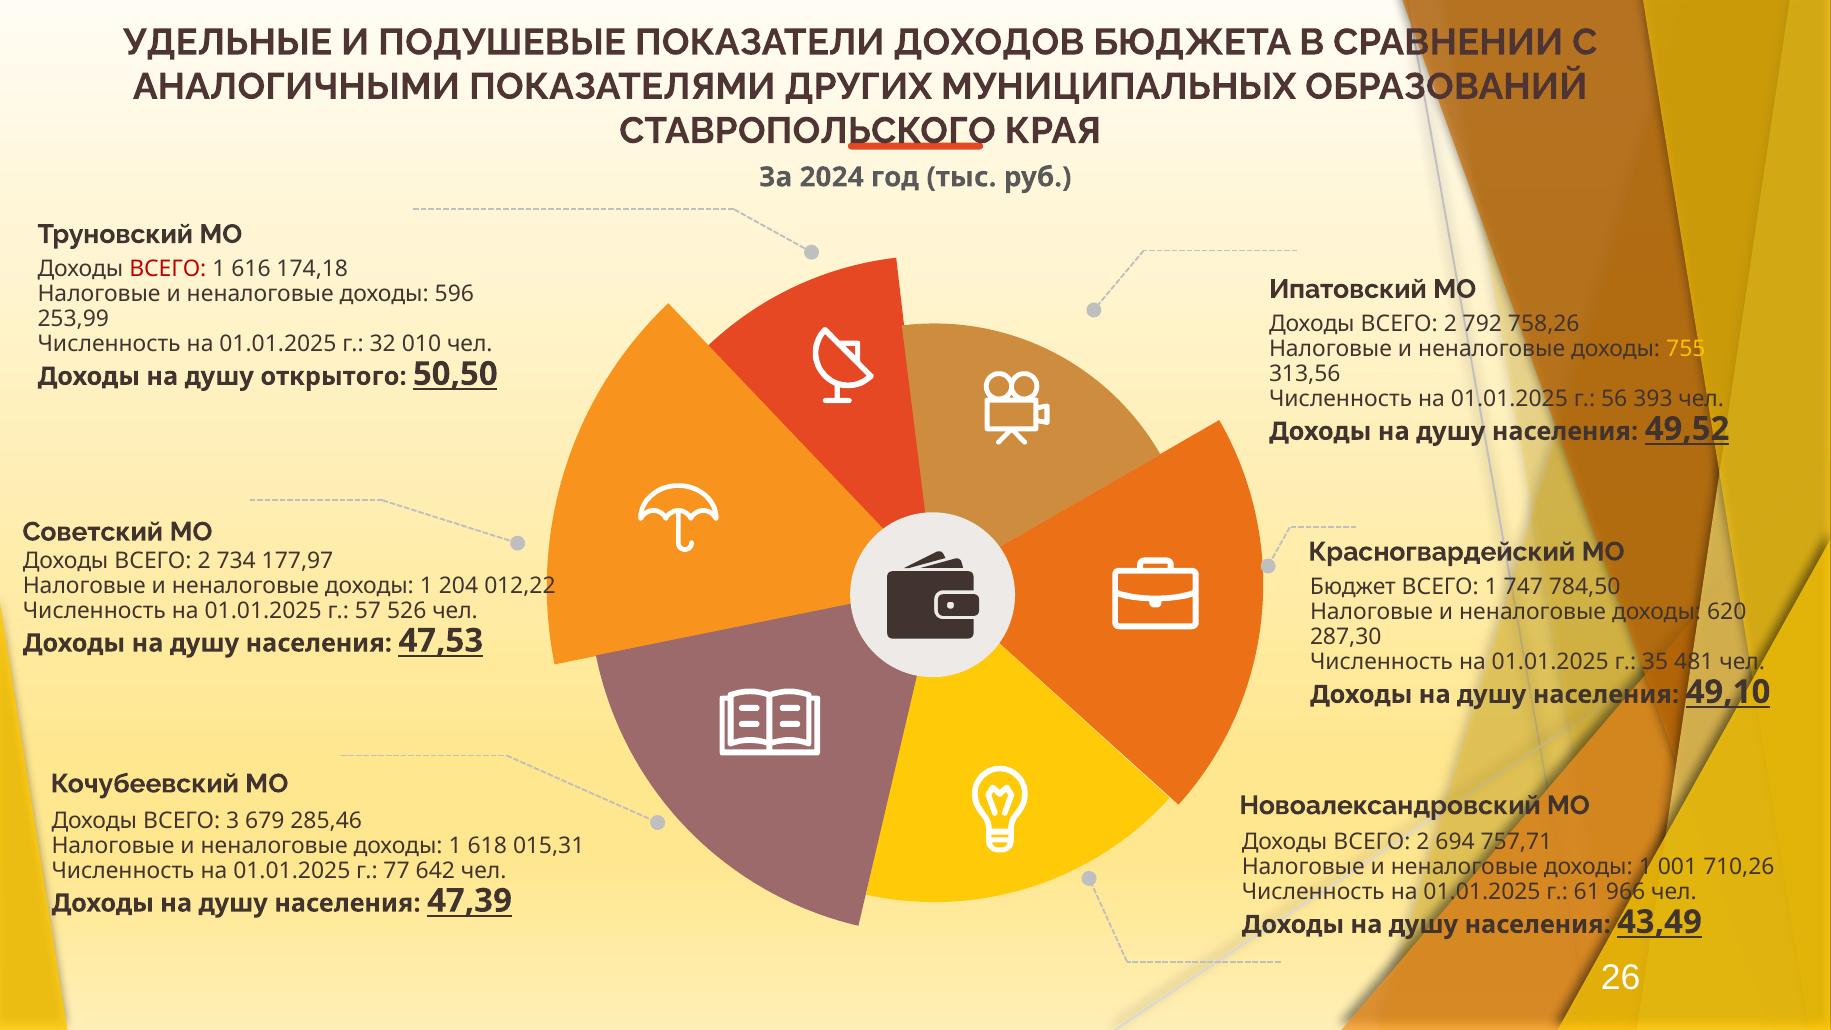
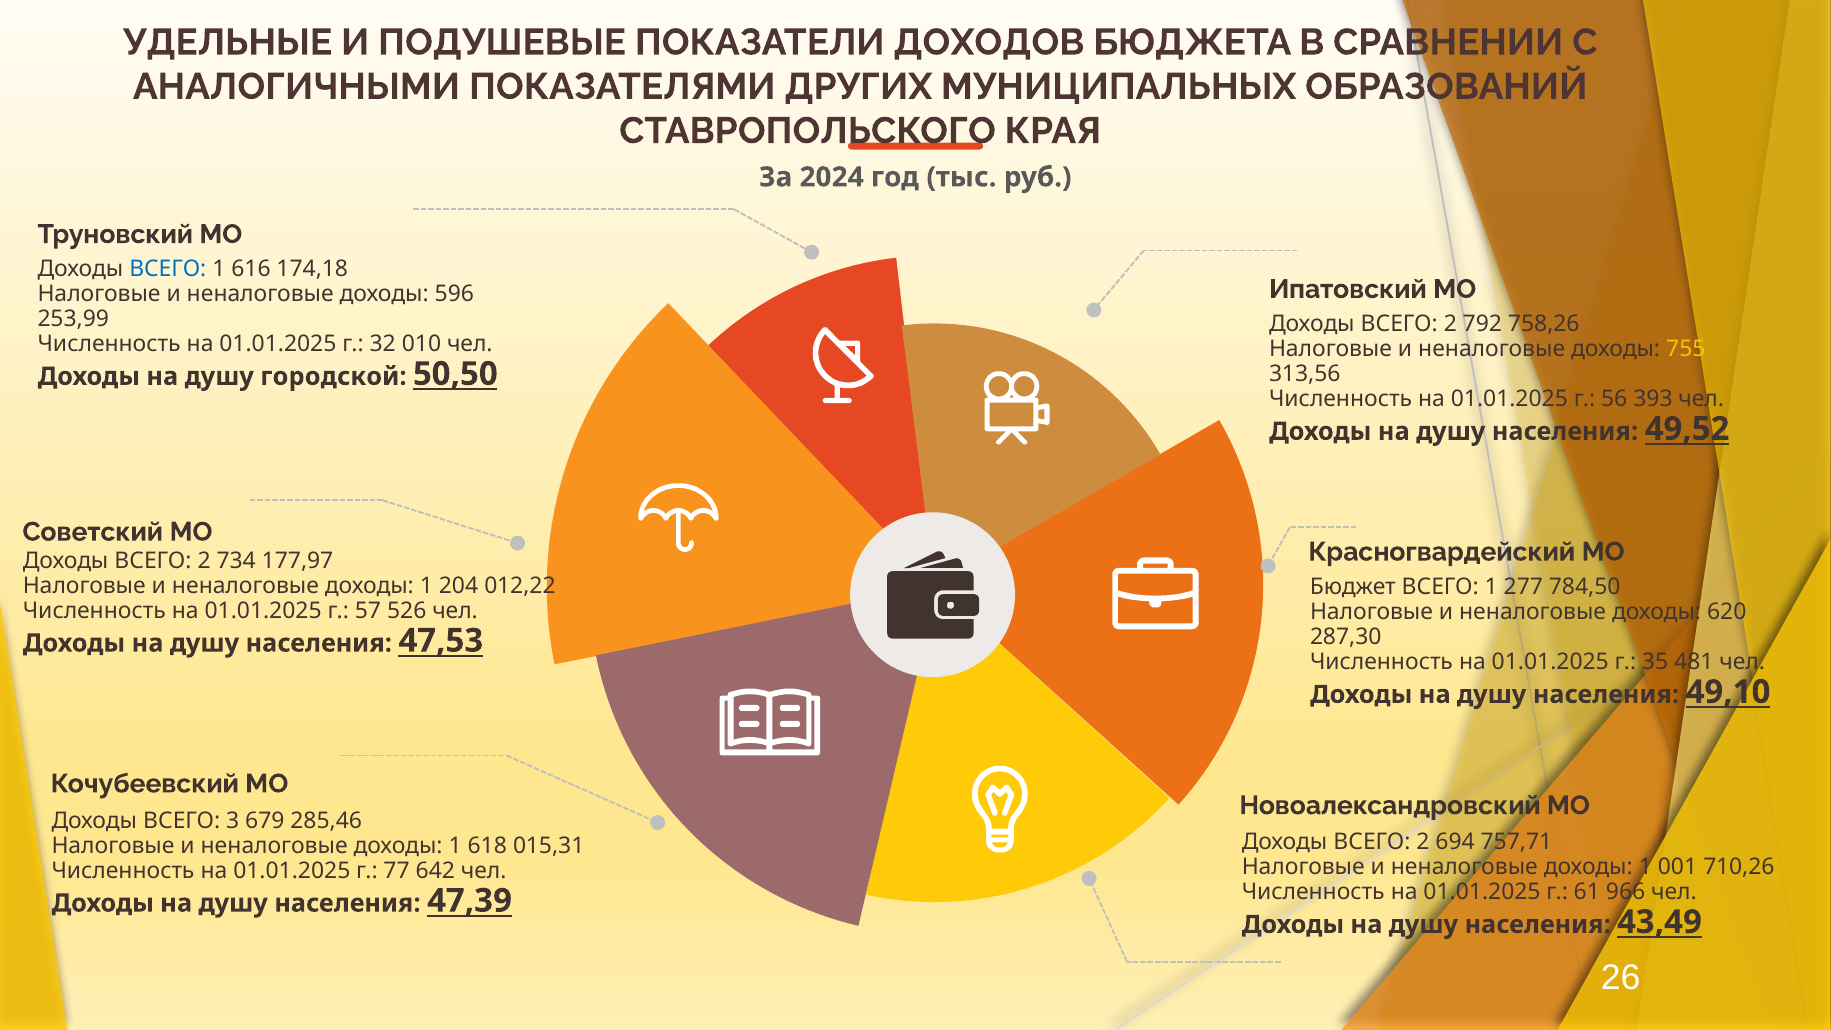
ВСЕГО colour: red -> blue (168, 269)
открытого: открытого -> городской (333, 376)
747: 747 -> 277 (1523, 587)
